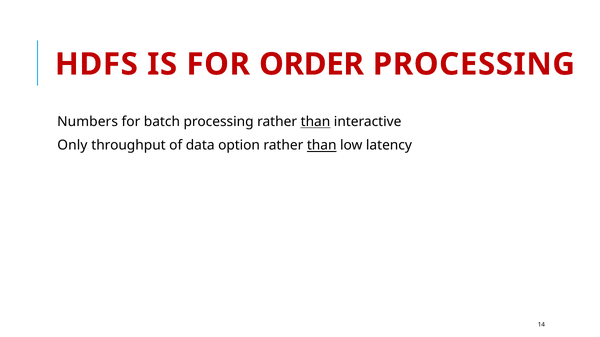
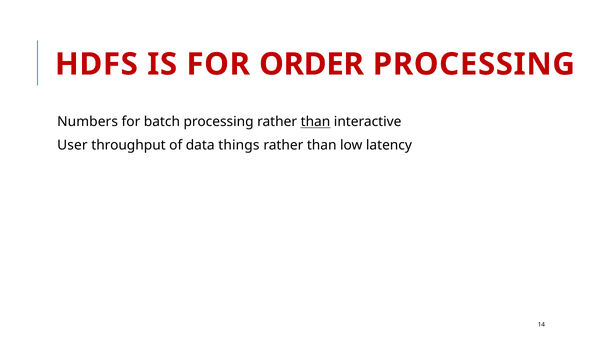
Only: Only -> User (72, 146)
option: option -> things (239, 146)
than underline: present -> none (322, 146)
